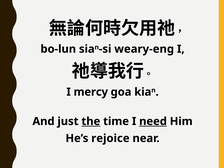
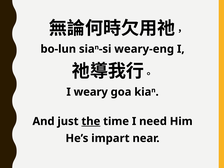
mercy: mercy -> weary (91, 92)
need underline: present -> none (153, 121)
rejoice: rejoice -> impart (110, 138)
